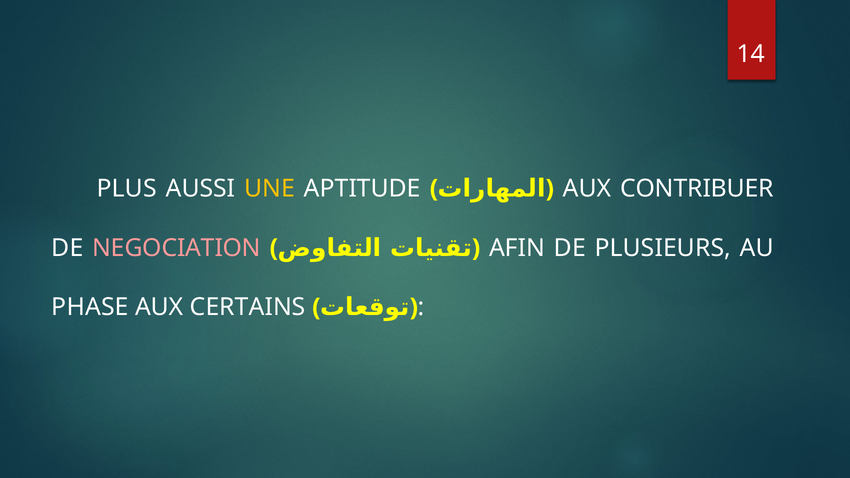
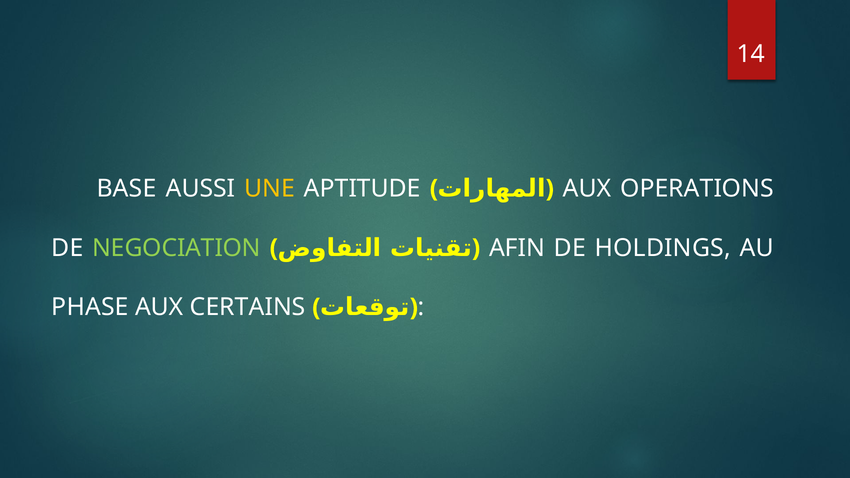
PLUS: PLUS -> BASE (127, 189)
CONTRIBUER: CONTRIBUER -> OPERATIONS (697, 189)
NEGOCIATION colour: pink -> light green (177, 248)
PLUSIEURS: PLUSIEURS -> HOLDINGS (663, 248)
